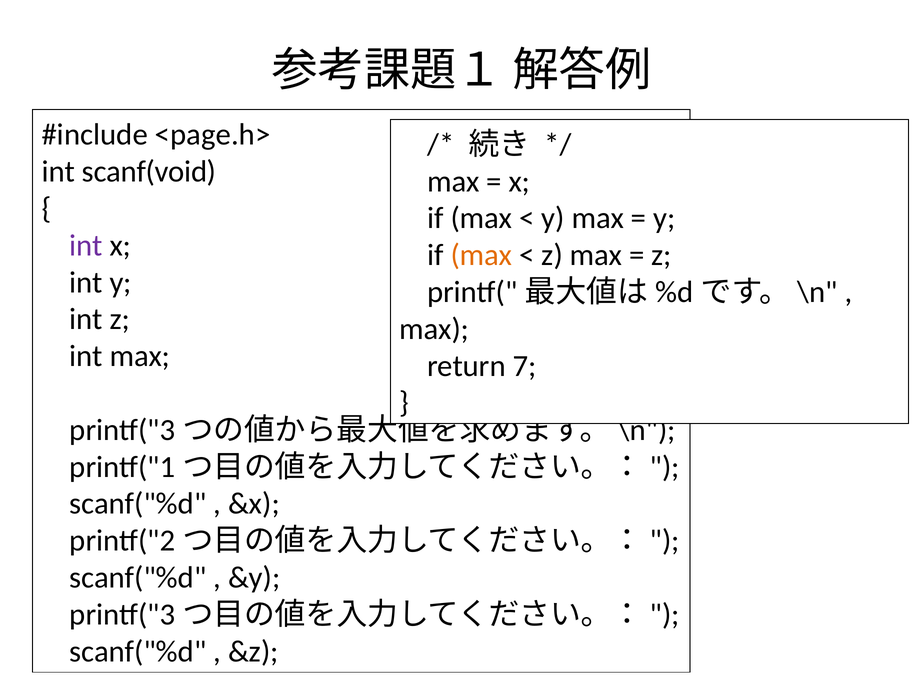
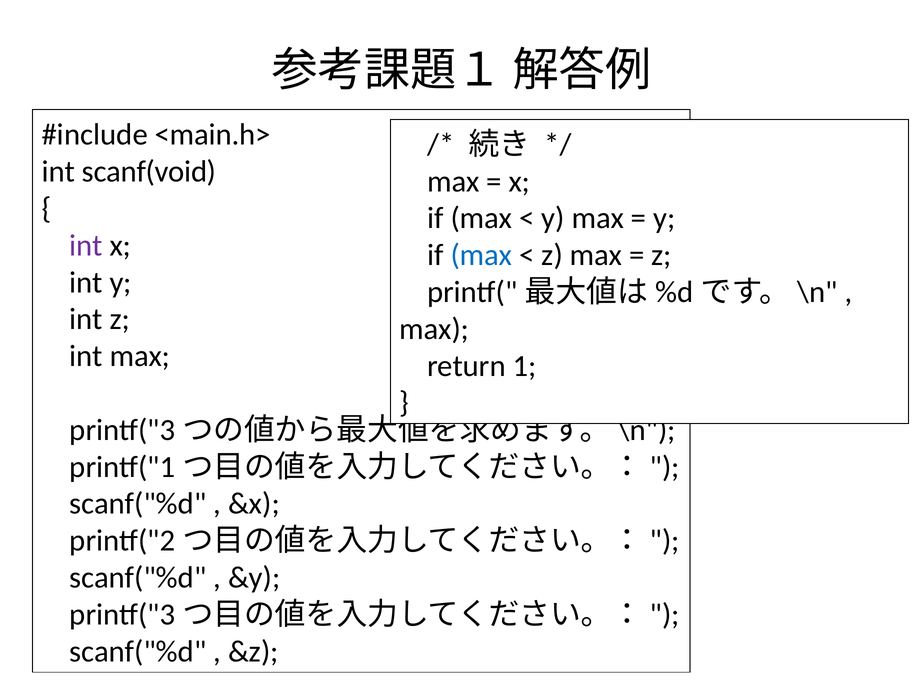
<page.h>: <page.h> -> <main.h> (213, 135)
max colour: orange -> blue (481, 255)
7: 7 -> 1 (525, 366)
